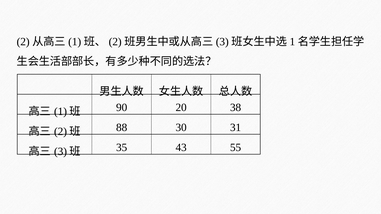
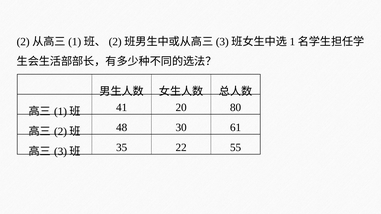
90: 90 -> 41 (122, 108)
38: 38 -> 80 (236, 108)
88: 88 -> 48 (122, 128)
31: 31 -> 61 (236, 128)
43: 43 -> 22 (181, 148)
